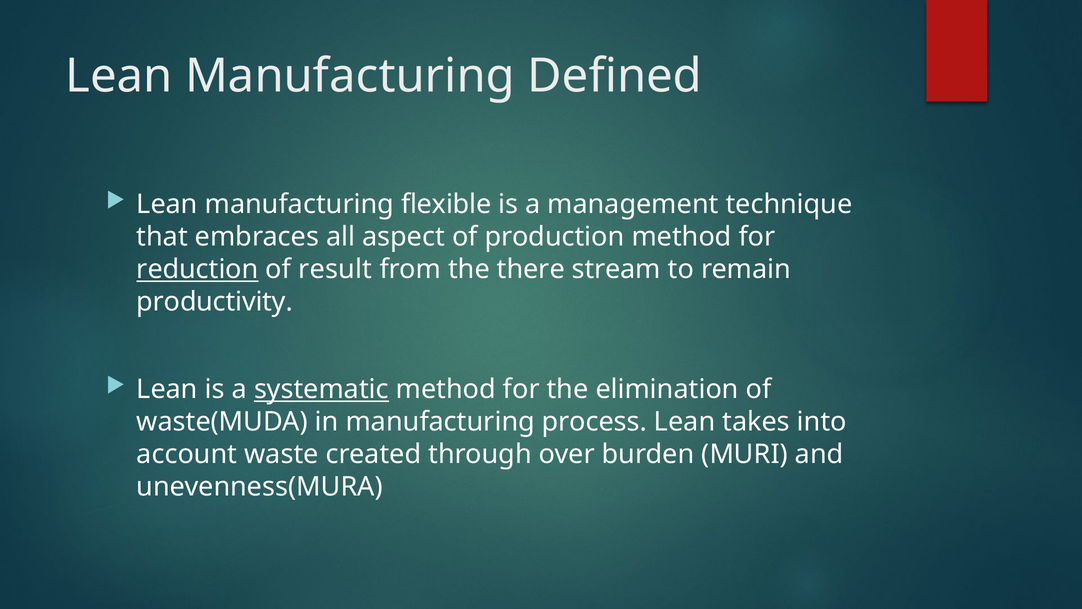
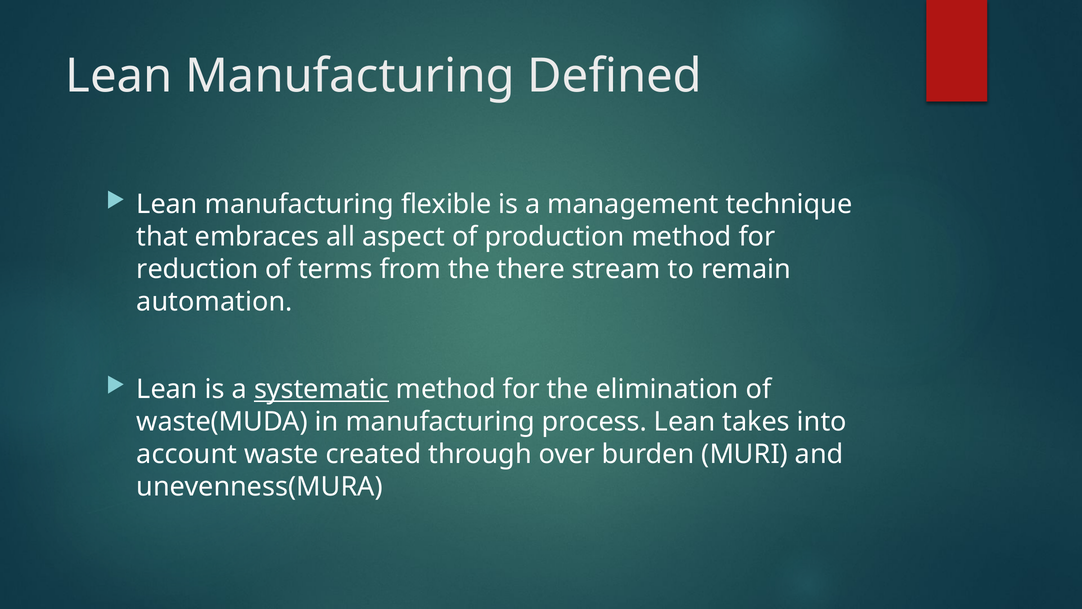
reduction underline: present -> none (197, 269)
result: result -> terms (335, 269)
productivity: productivity -> automation (215, 302)
